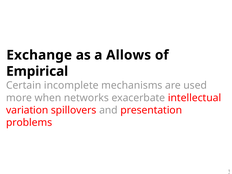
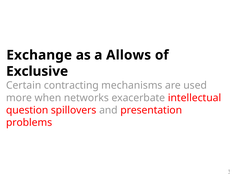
Empirical: Empirical -> Exclusive (37, 71)
incomplete: incomplete -> contracting (71, 85)
variation: variation -> question (27, 110)
